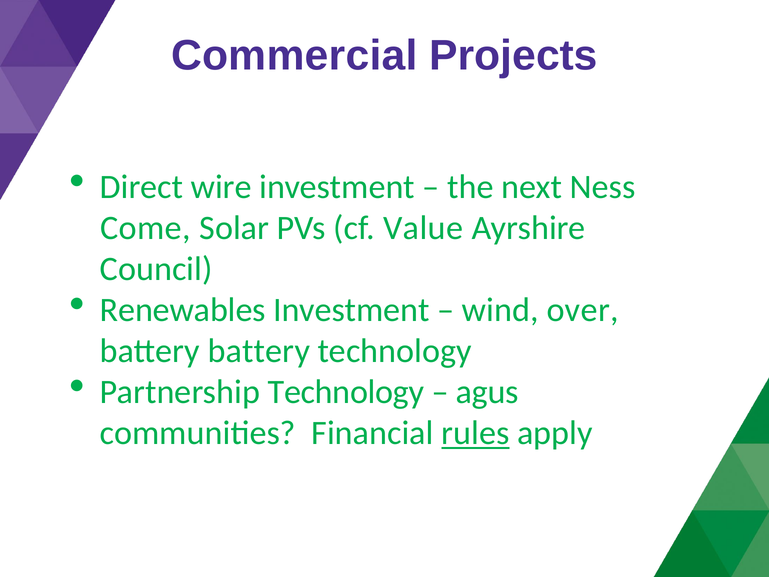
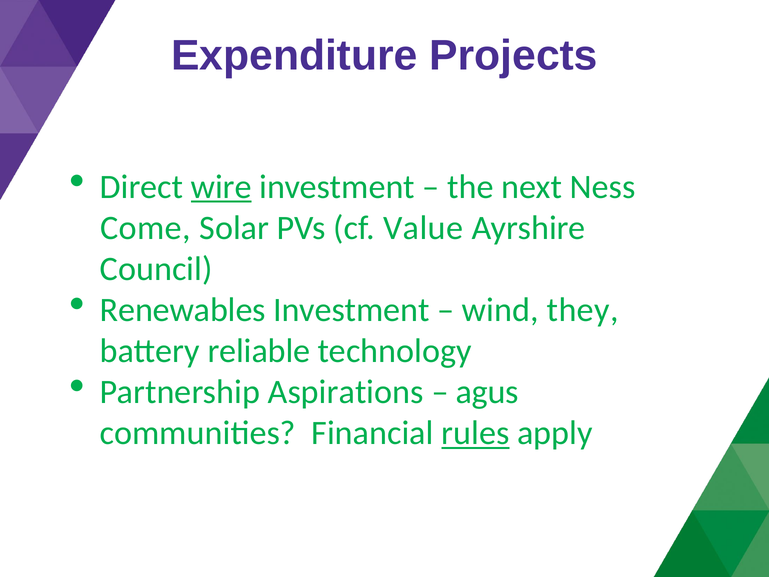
Commercial: Commercial -> Expenditure (294, 56)
wire underline: none -> present (221, 187)
over: over -> they (583, 310)
battery battery: battery -> reliable (259, 351)
Partnership Technology: Technology -> Aspirations (346, 392)
